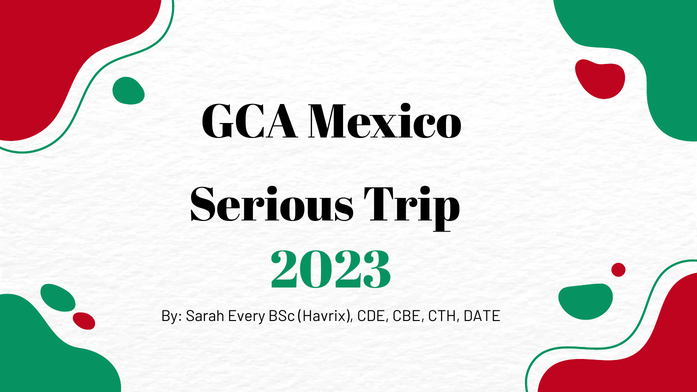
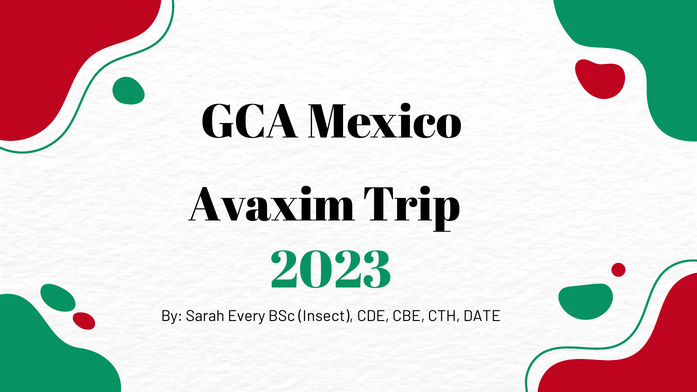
Serious: Serious -> Avaxim (272, 205)
Havrix: Havrix -> Insect (326, 316)
